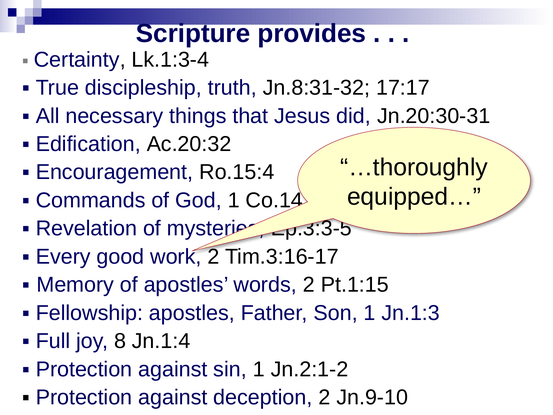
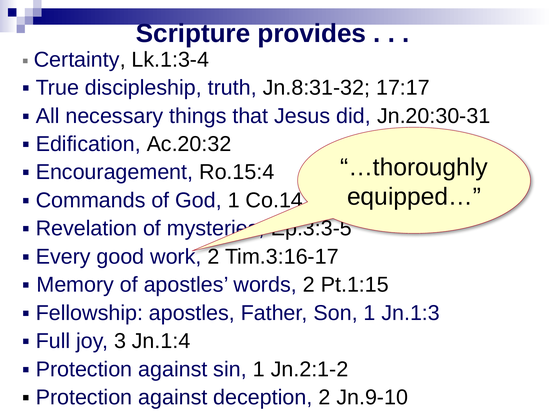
8: 8 -> 3 (120, 341)
